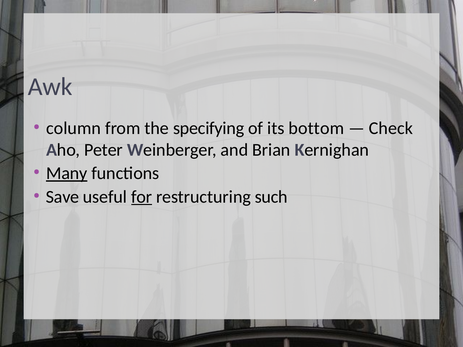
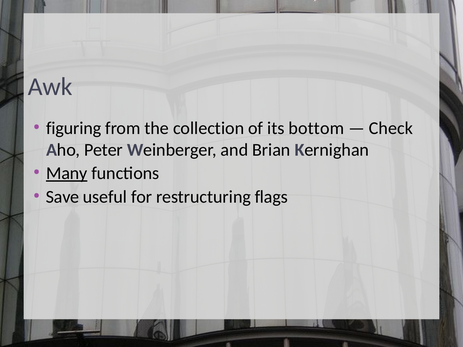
column: column -> figuring (74, 128)
specifying: specifying -> collection (209, 128)
for underline: present -> none (142, 197)
such: such -> flags (271, 197)
